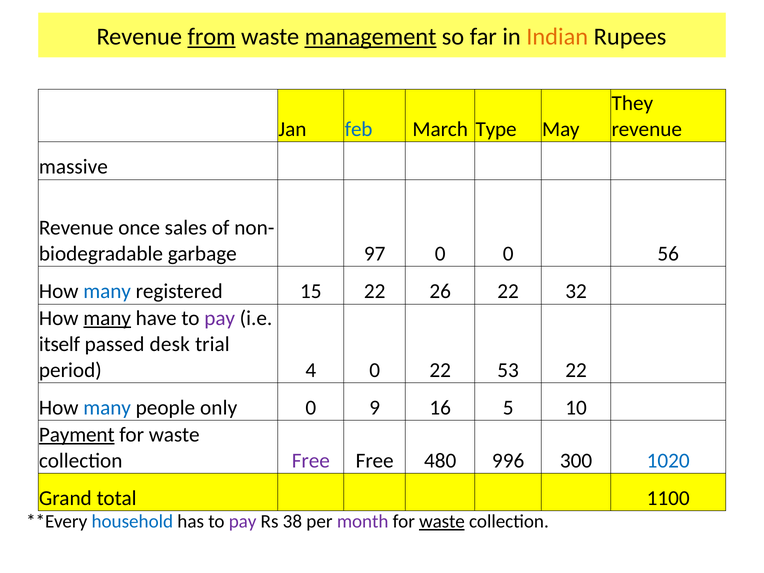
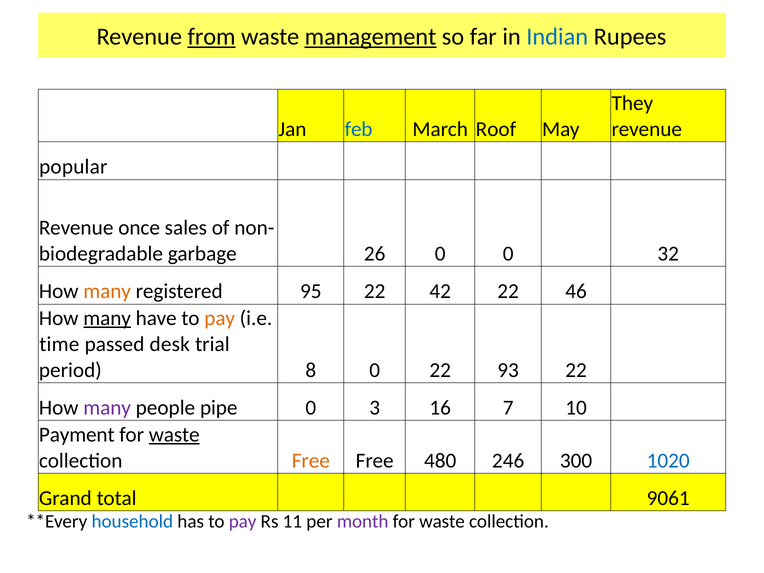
Indian colour: orange -> blue (557, 37)
Type: Type -> Roof (496, 129)
massive: massive -> popular (73, 167)
97: 97 -> 26 (375, 254)
56: 56 -> 32 (668, 254)
many colour: blue -> orange (107, 291)
15: 15 -> 95 (311, 291)
26: 26 -> 42 (440, 291)
32: 32 -> 46 (576, 291)
pay colour: purple -> orange (220, 318)
itself: itself -> time (59, 344)
4: 4 -> 8 (311, 370)
53: 53 -> 93 (508, 370)
many colour: blue -> purple (107, 408)
only: only -> pipe (219, 408)
9: 9 -> 3 (375, 408)
5: 5 -> 7 (508, 408)
Payment underline: present -> none (77, 435)
waste underline: none -> present (174, 435)
Free colour: purple -> orange (311, 461)
996: 996 -> 246 (508, 461)
1100: 1100 -> 9061 (668, 498)
38: 38 -> 11 (292, 522)
waste underline: present -> none (442, 522)
